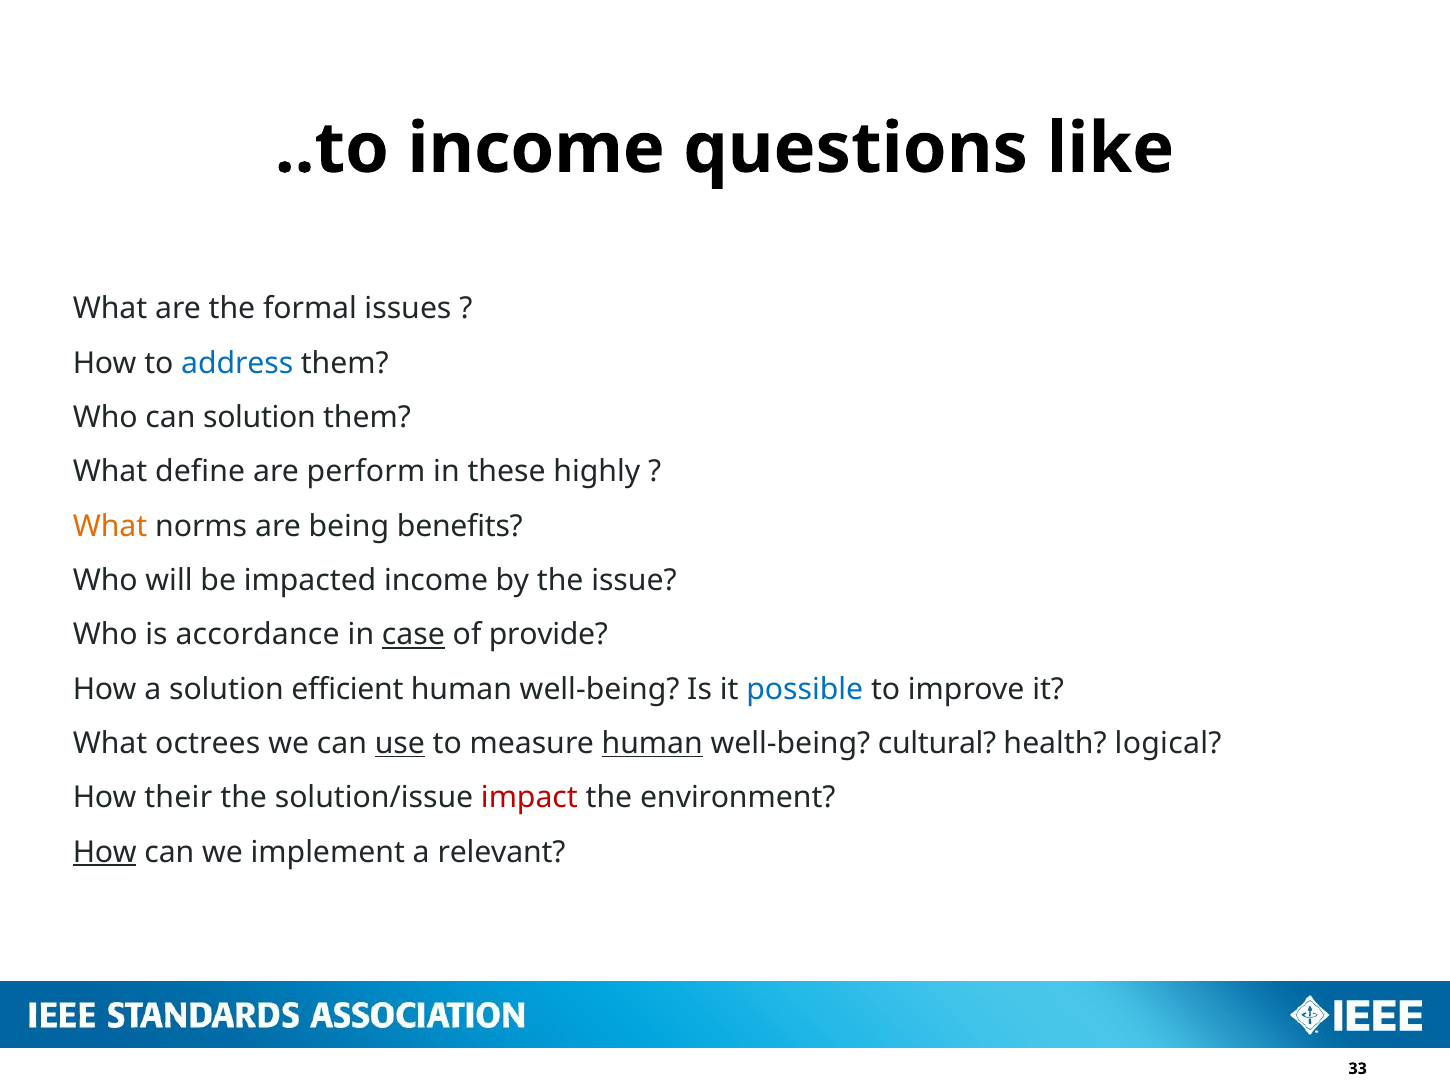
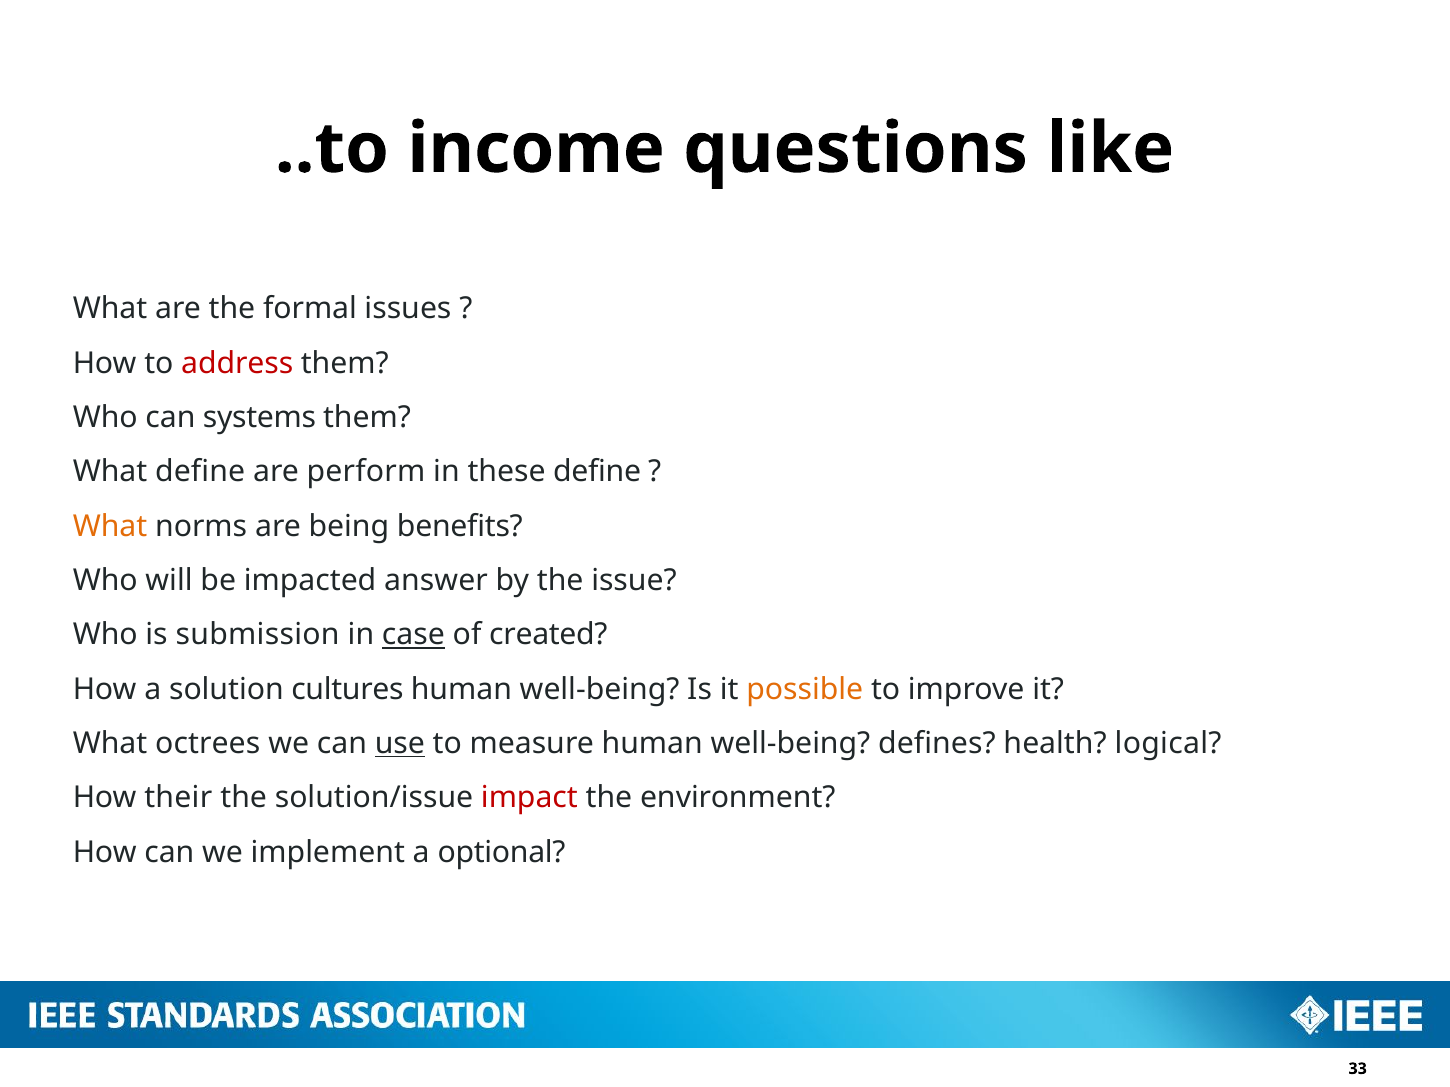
address colour: blue -> red (237, 363)
can solution: solution -> systems (259, 418)
these highly: highly -> define (597, 472)
impacted income: income -> answer (436, 581)
accordance: accordance -> submission (258, 635)
provide: provide -> created (548, 635)
efficient: efficient -> cultures (347, 690)
possible colour: blue -> orange (805, 690)
human underline: present -> none (652, 744)
cultural: cultural -> defines (937, 744)
How underline: present -> none (105, 853)
relevant: relevant -> optional (502, 853)
